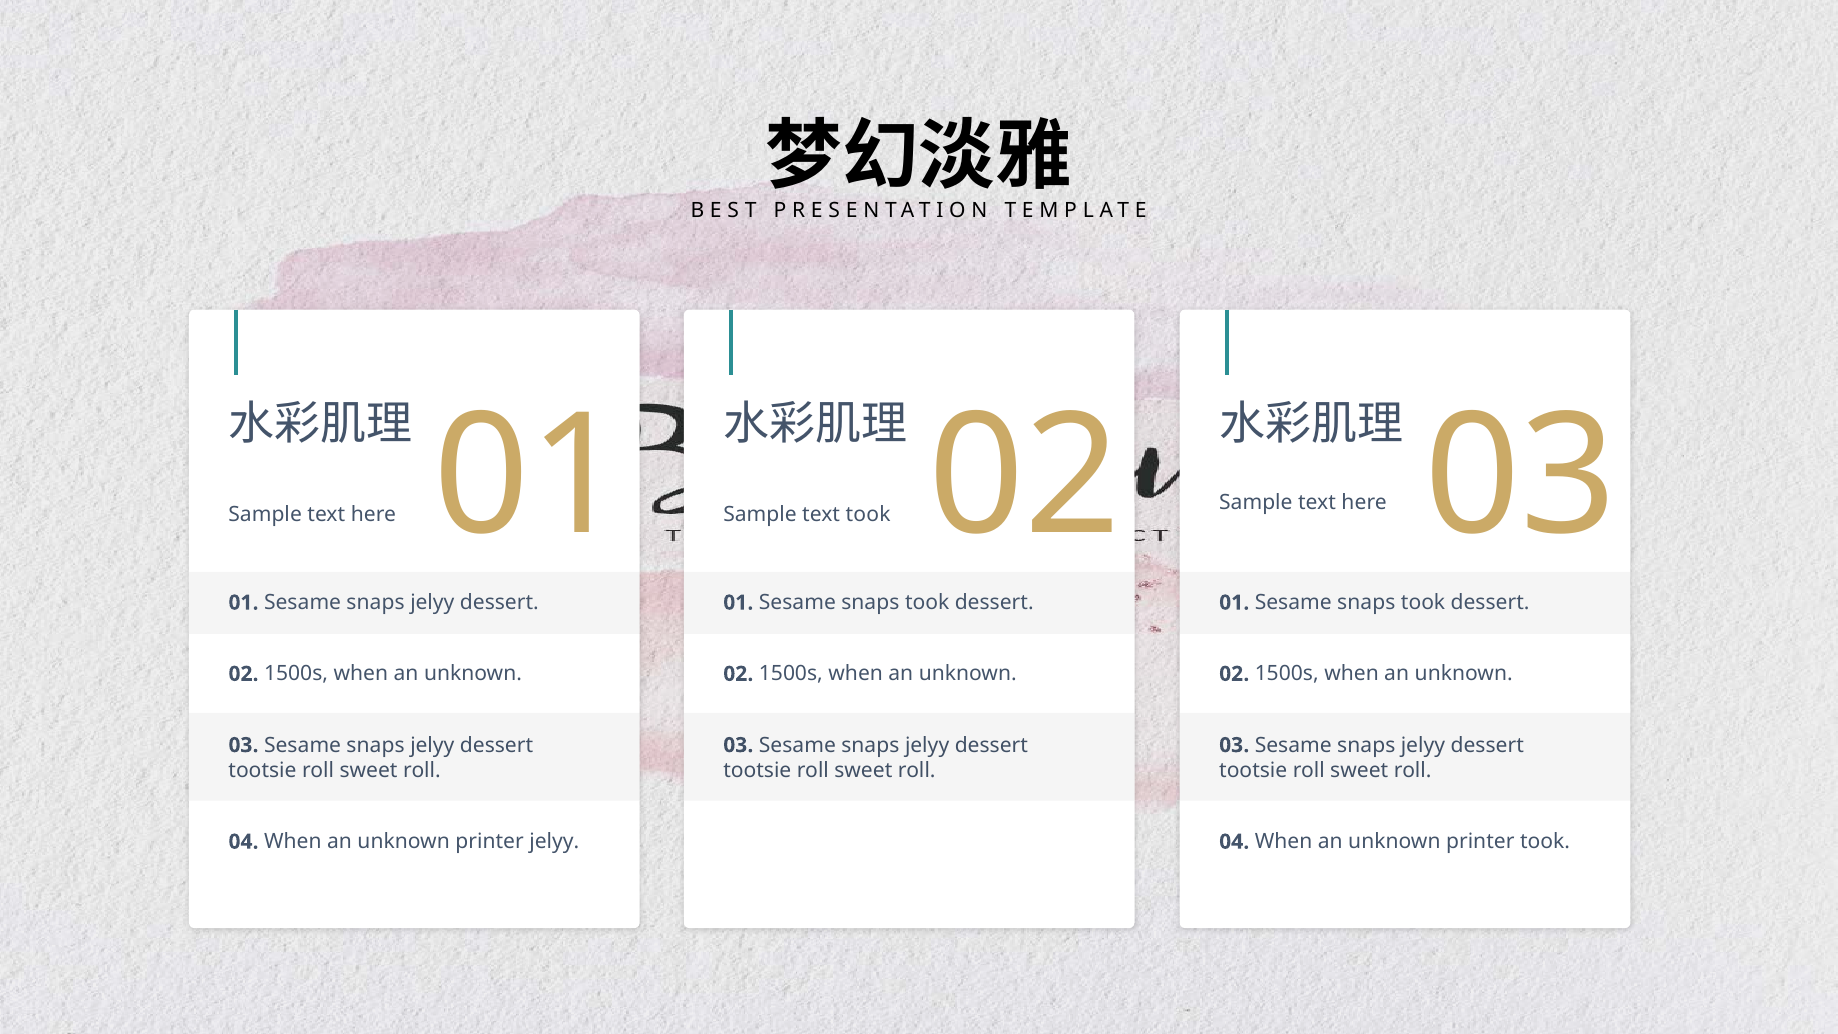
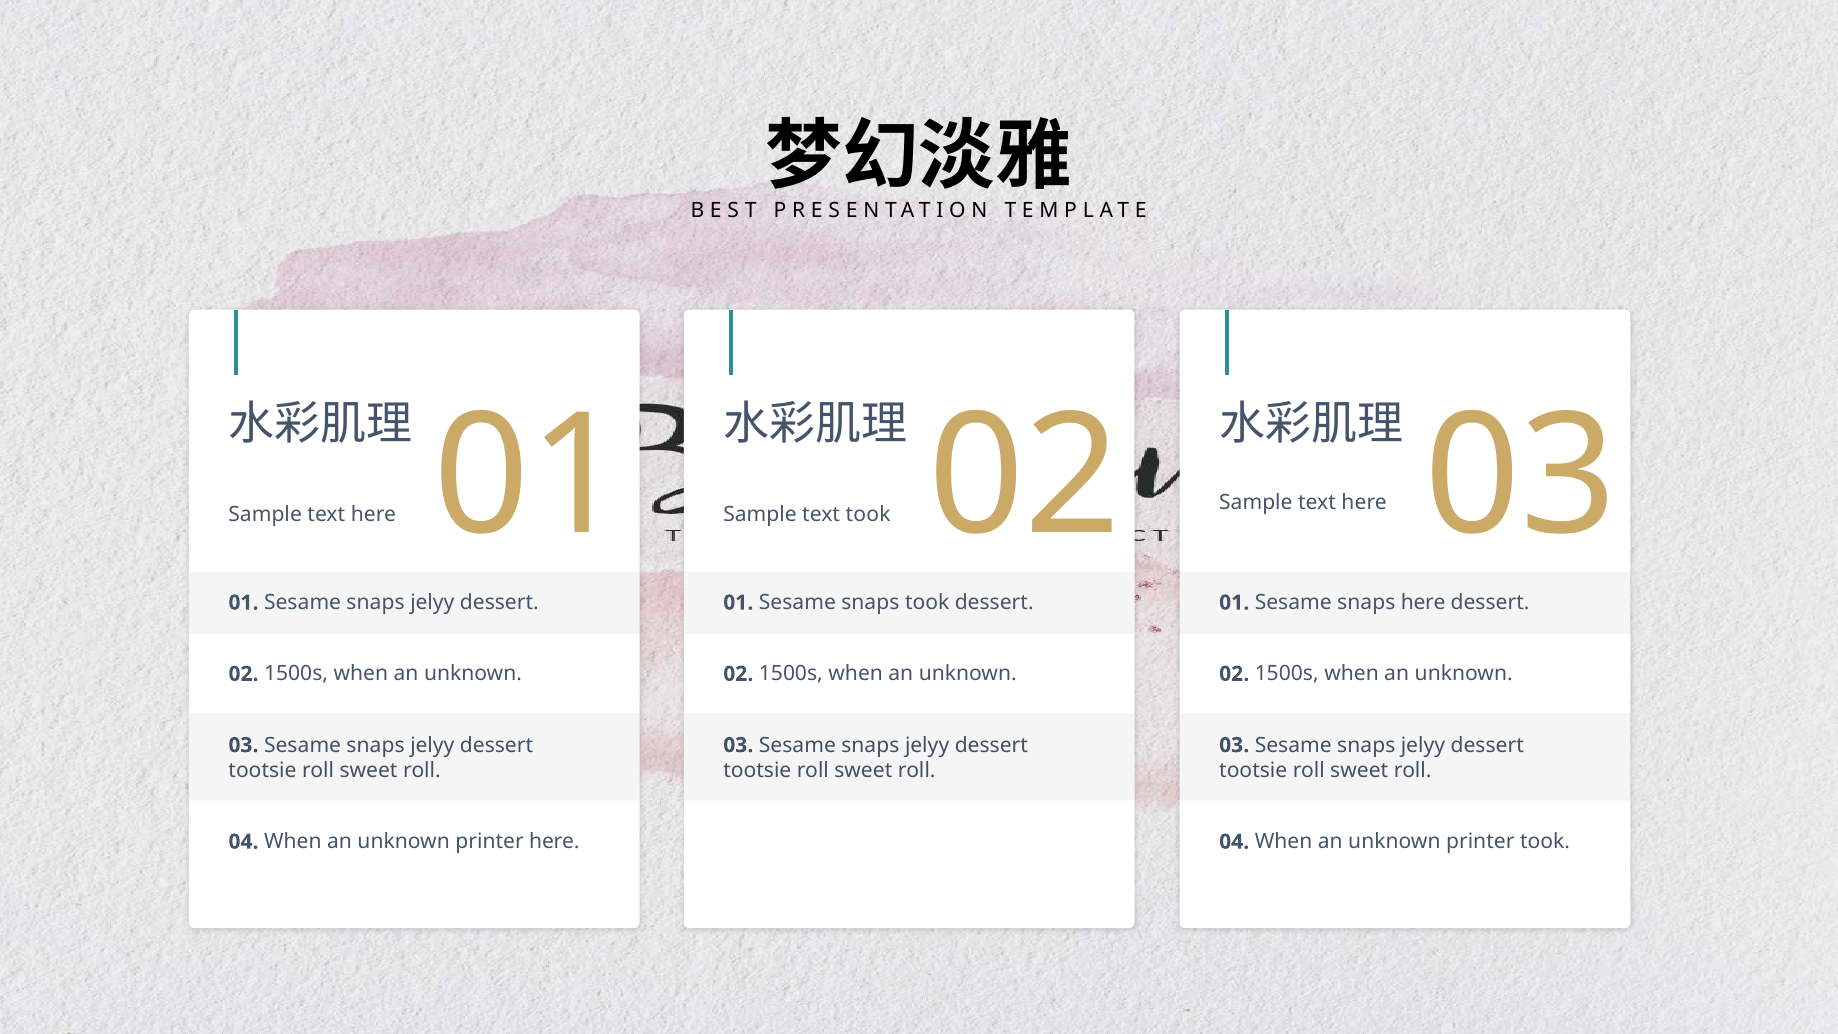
took: took -> here (1423, 603)
printer jelyy: jelyy -> here (554, 842)
